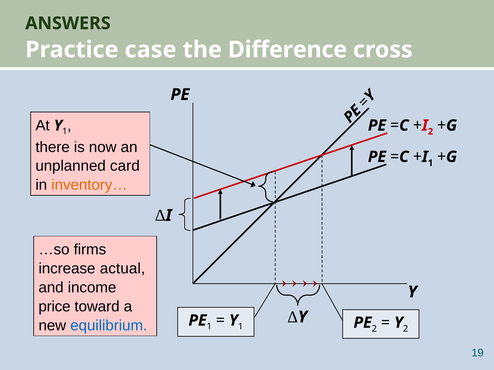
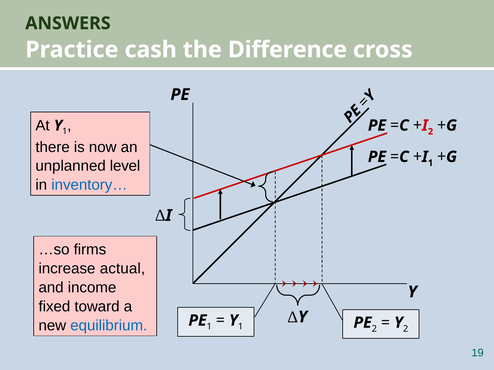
case: case -> cash (151, 50)
card: card -> level (125, 166)
inventory… colour: orange -> blue (89, 185)
price: price -> fixed (54, 307)
